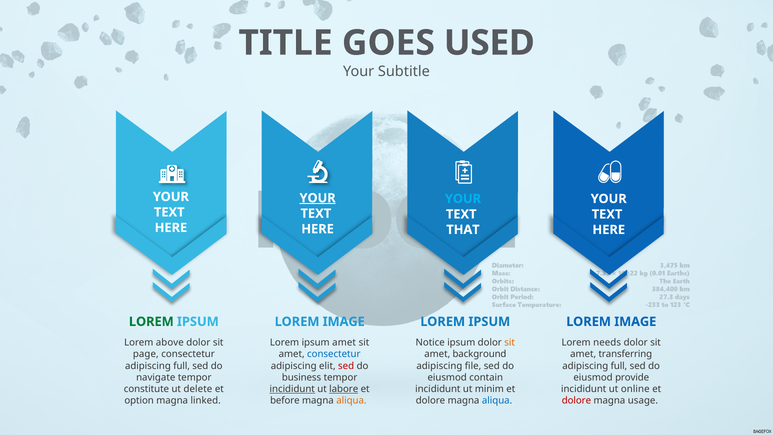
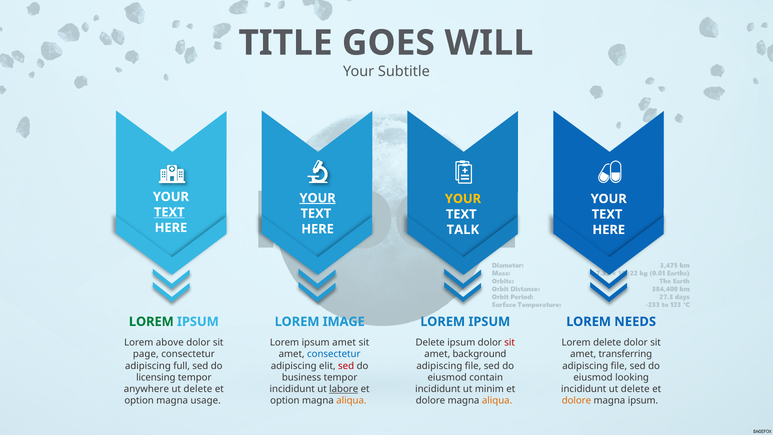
USED: USED -> WILL (489, 43)
YOUR colour: light blue -> yellow (463, 199)
TEXT underline: none -> present (169, 212)
THAT: THAT -> TALK (463, 230)
IMAGE: IMAGE -> NEEDS (635, 322)
Notice: Notice -> Delete (430, 343)
sit colour: orange -> red (510, 343)
Lorem needs: needs -> delete (607, 343)
full: full -> file (619, 366)
navigate: navigate -> licensing (156, 377)
provide: provide -> looking (632, 377)
constitute: constitute -> anywhere (146, 389)
incididunt underline: present -> none (292, 389)
incididunt ut online: online -> delete (635, 389)
linked: linked -> usage (206, 401)
before: before -> option (285, 401)
aliqua colour: blue -> orange (497, 401)
dolore colour: red -> orange (576, 401)
magna usage: usage -> ipsum (643, 401)
